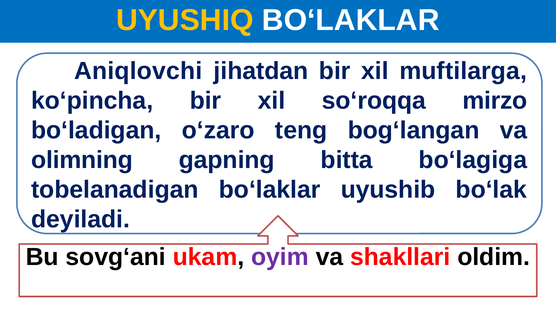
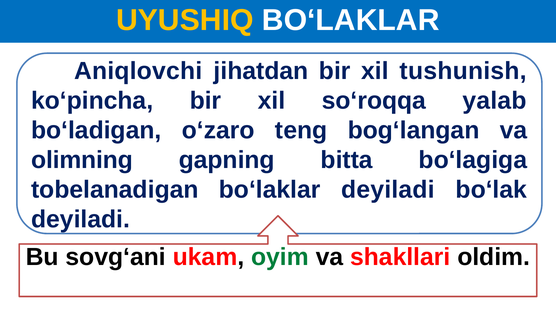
muftilarga: muftilarga -> tushunish (463, 71)
mirzo: mirzo -> yalab (495, 100)
bo‘laklar uyushib: uyushib -> deyiladi (388, 189)
oyim colour: purple -> green (280, 257)
